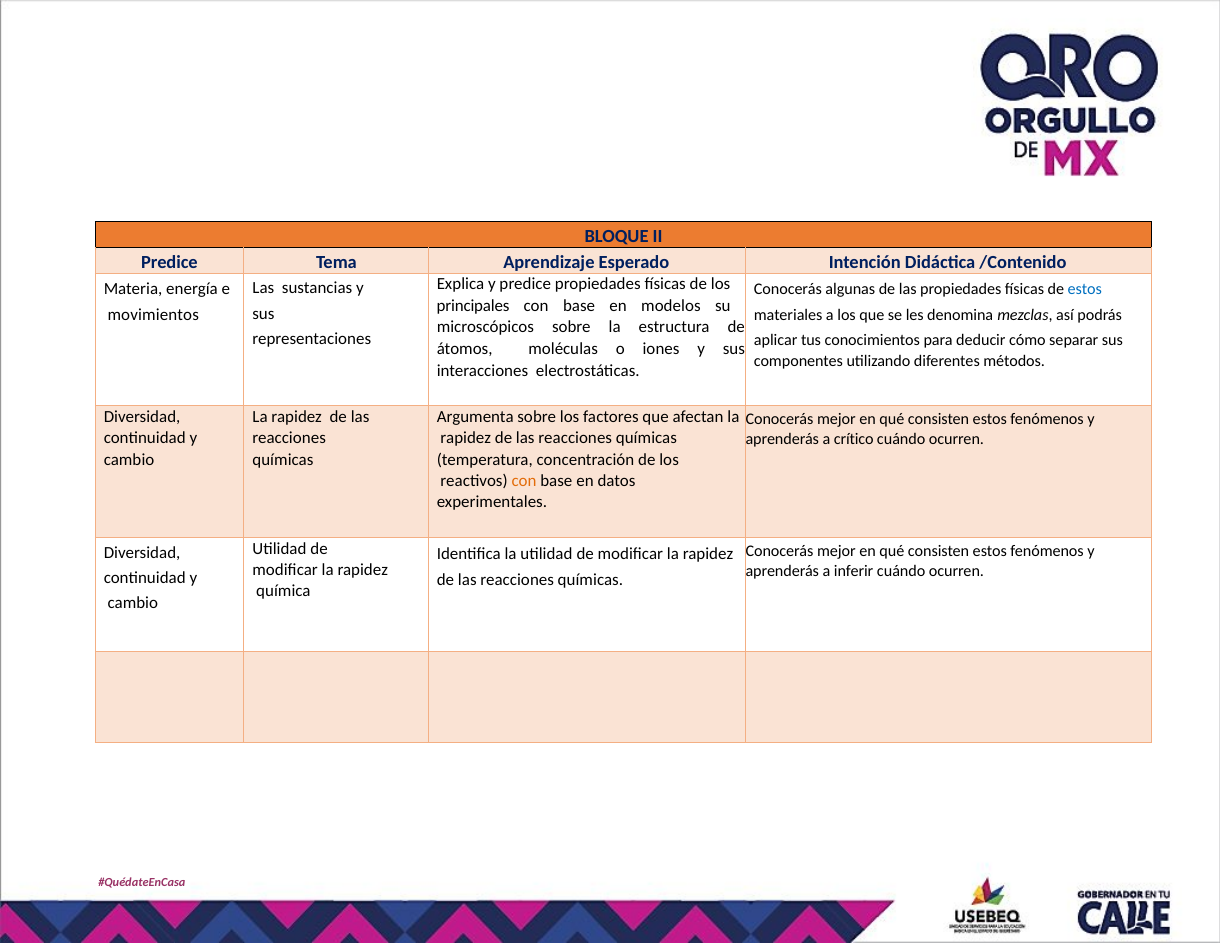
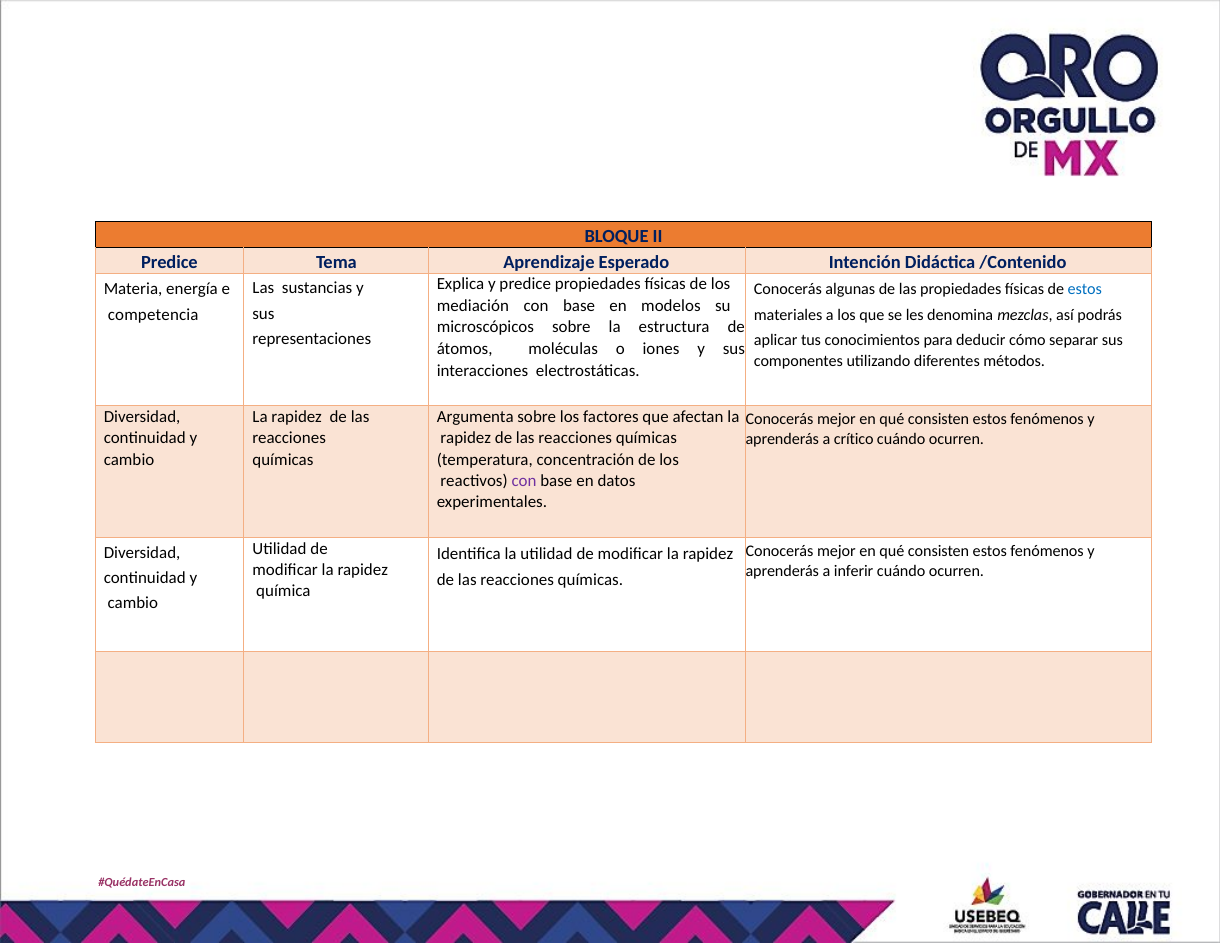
principales: principales -> mediación (473, 306)
movimientos: movimientos -> competencia (153, 315)
con colour: orange -> purple (524, 481)
